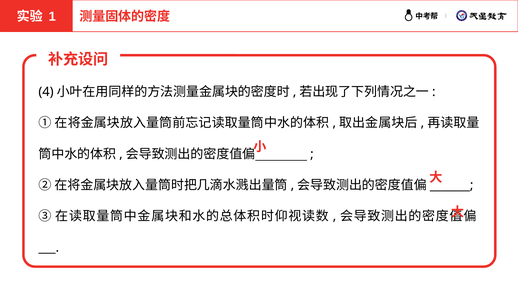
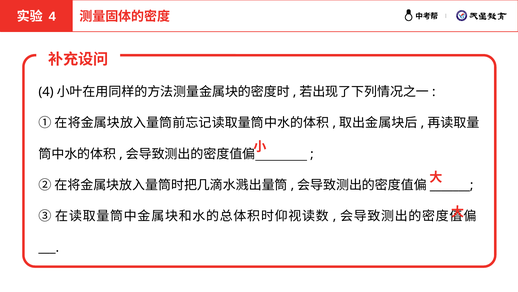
1: 1 -> 4 (52, 17)
